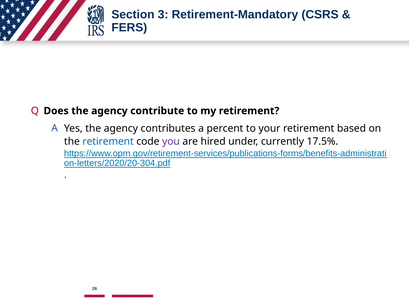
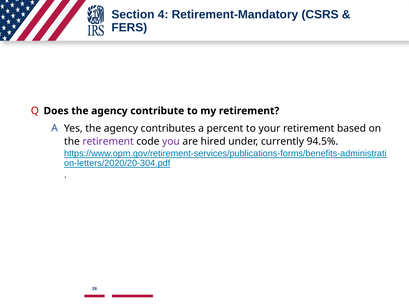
3: 3 -> 4 (163, 15)
retirement colour: blue -> purple (108, 141)
17.5%: 17.5% -> 94.5% (322, 141)
